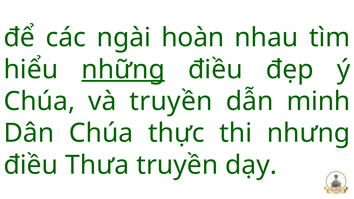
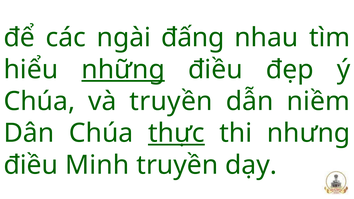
hoàn: hoàn -> đấng (193, 38)
minh: minh -> niềm (318, 101)
thực underline: none -> present (176, 133)
Thưa: Thưa -> Minh (97, 165)
